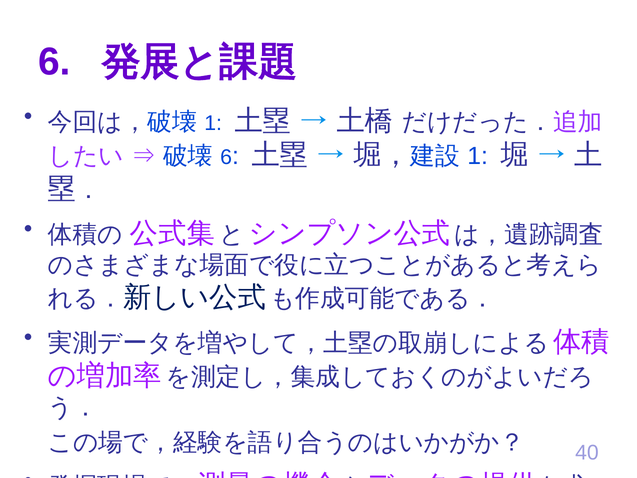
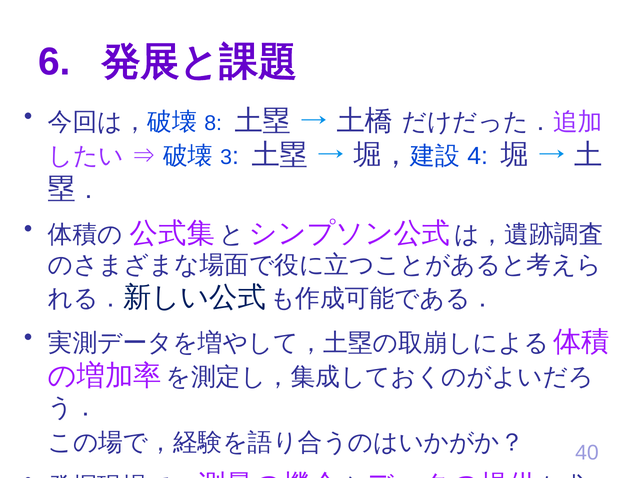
1: 1 -> 8 (213, 123)
6: 6 -> 3 (226, 157)
1: 1 -> 4 (478, 156)
